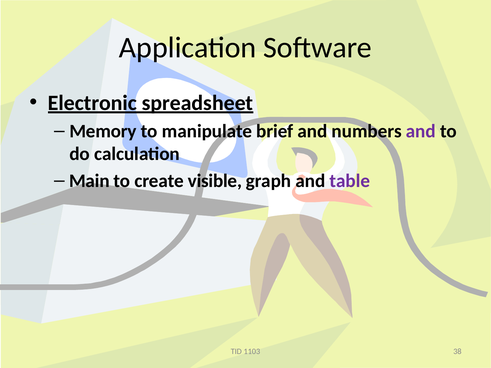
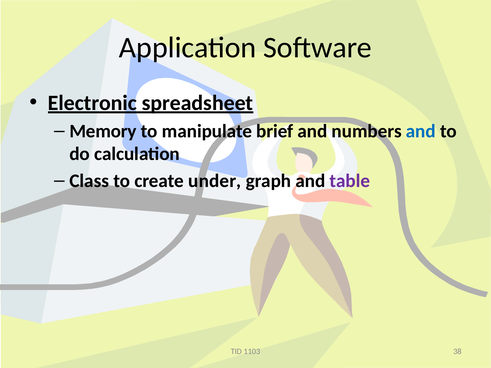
and colour: purple -> blue (421, 131)
Main: Main -> Class (89, 181)
visible: visible -> under (215, 181)
